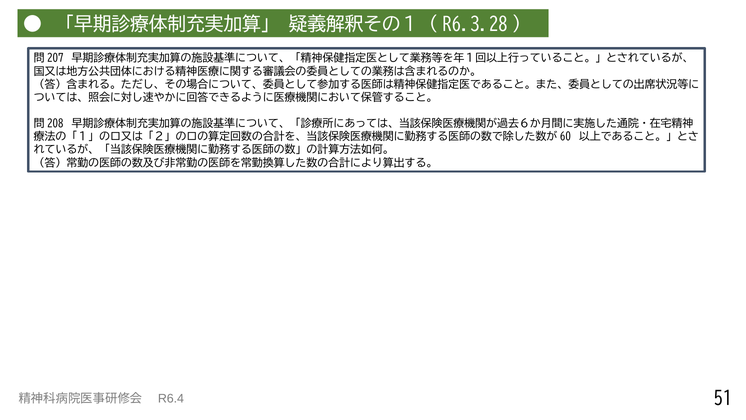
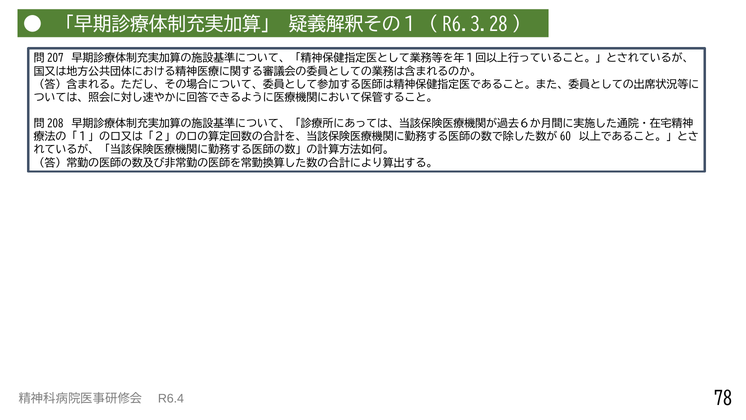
51: 51 -> 78 (723, 398)
